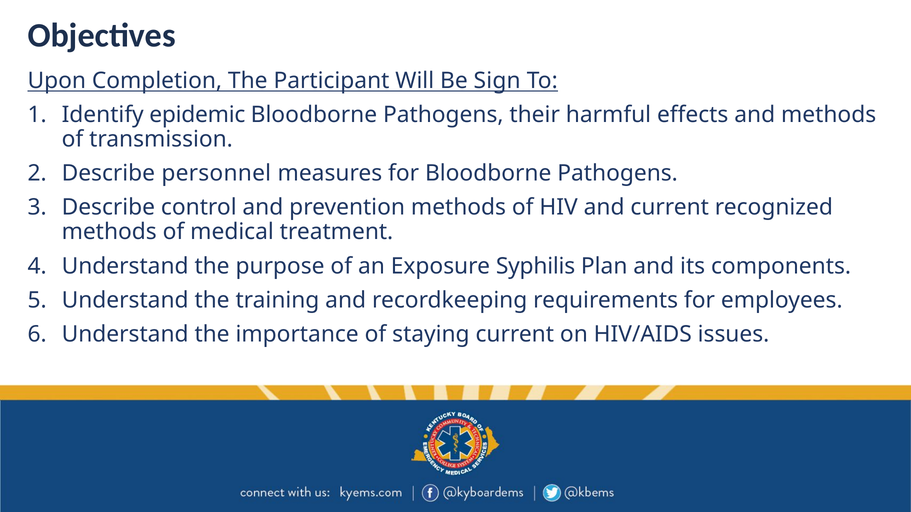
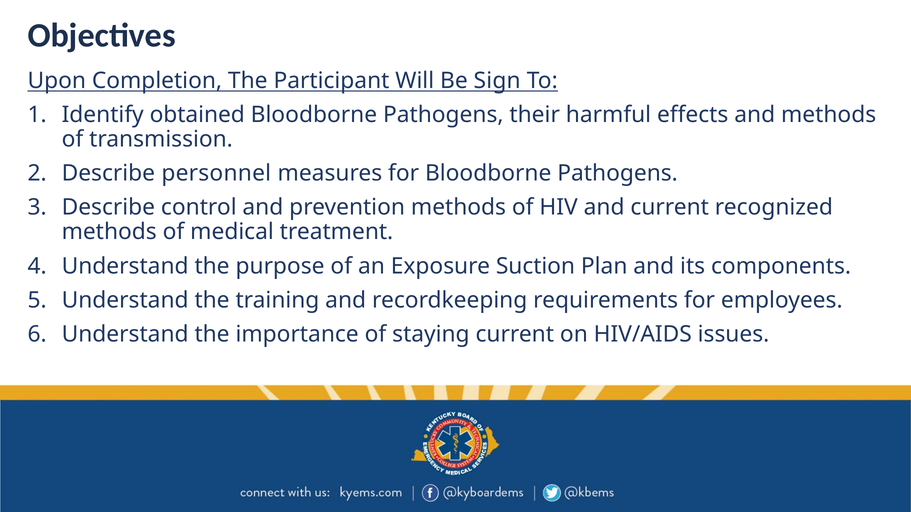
epidemic: epidemic -> obtained (197, 115)
Syphilis: Syphilis -> Suction (535, 266)
